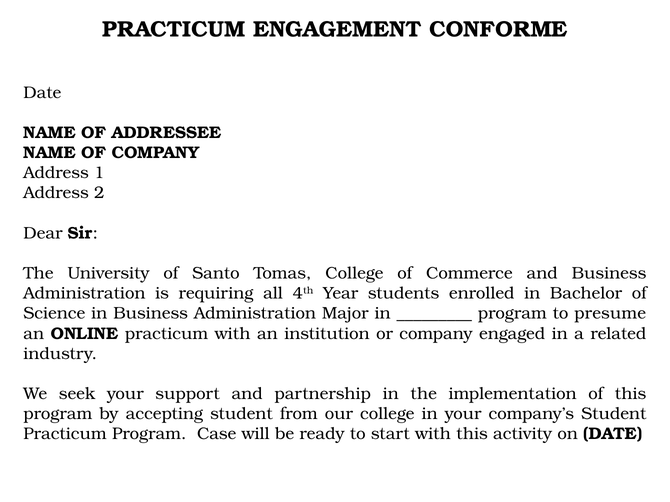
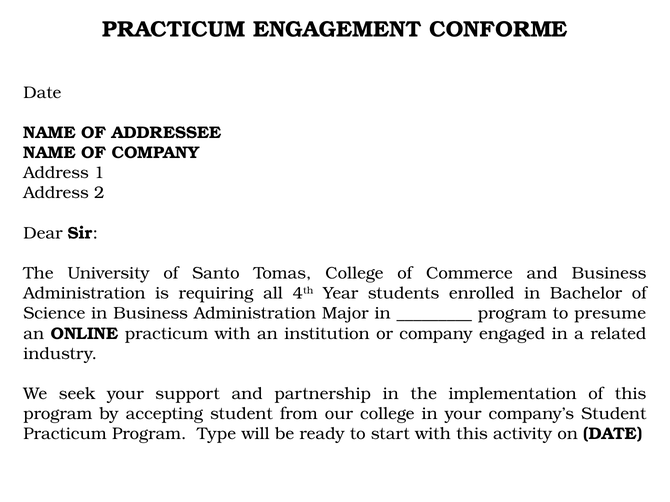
Case: Case -> Type (217, 434)
